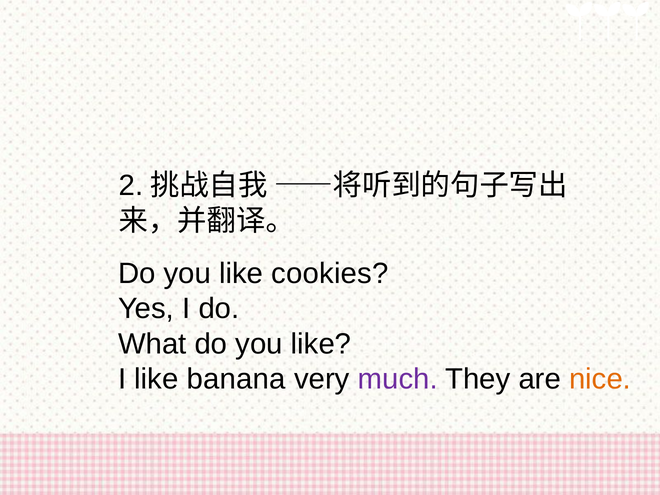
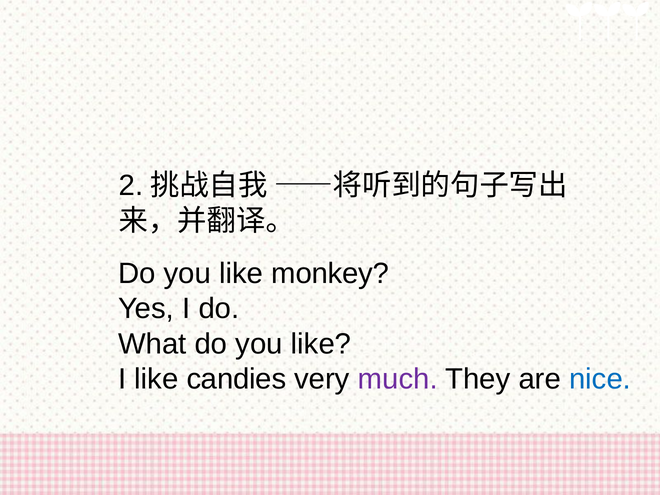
cookies: cookies -> monkey (330, 274)
banana: banana -> candies (236, 379)
nice colour: orange -> blue (600, 379)
